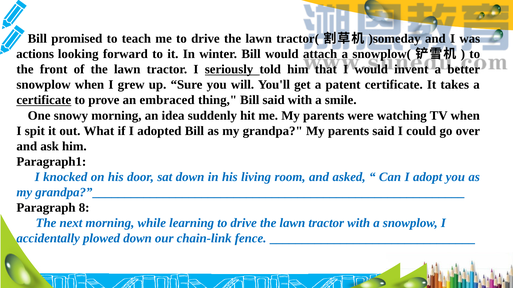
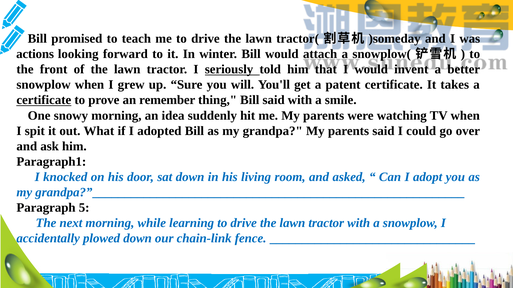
embraced: embraced -> remember (167, 100)
8: 8 -> 5 (84, 208)
